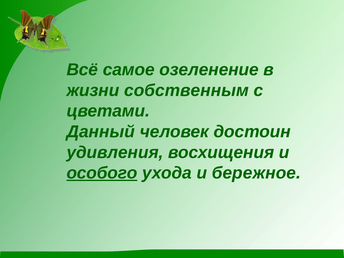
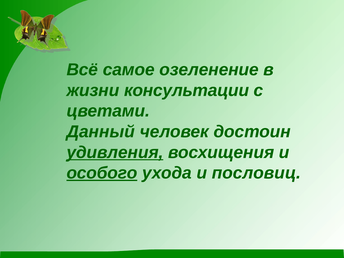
собственным: собственным -> консультации (187, 90)
удивления underline: none -> present (115, 152)
бережное: бережное -> пословиц (256, 173)
